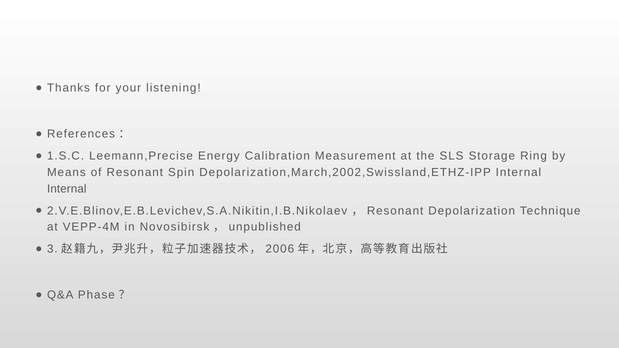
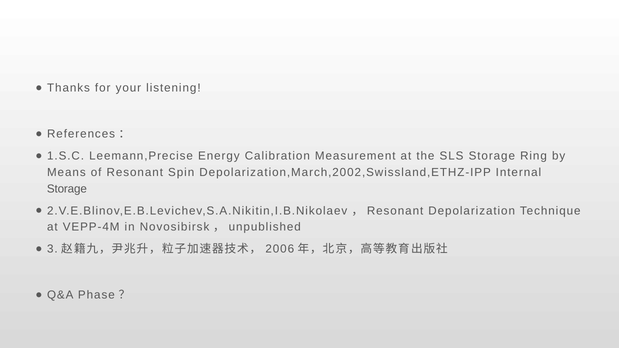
Internal: Internal -> Storage (67, 189)
